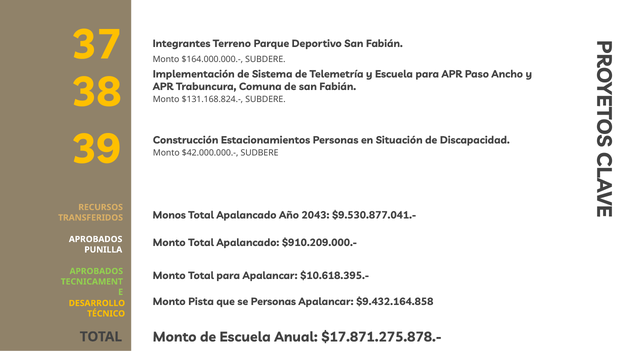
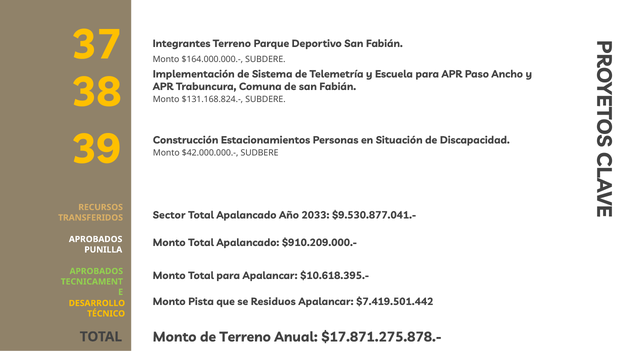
Monos: Monos -> Sector (169, 215)
2043: 2043 -> 2033 (316, 215)
se Personas: Personas -> Residuos (273, 302)
$9.432.164.858: $9.432.164.858 -> $7.419.501.442 (395, 302)
de Escuela: Escuela -> Terreno (245, 337)
